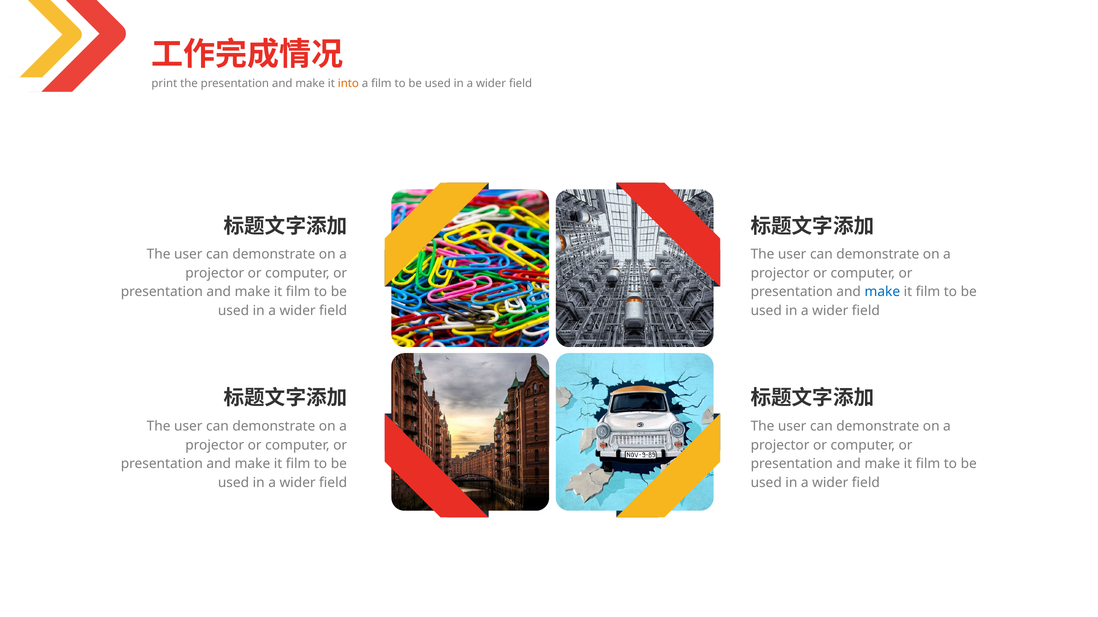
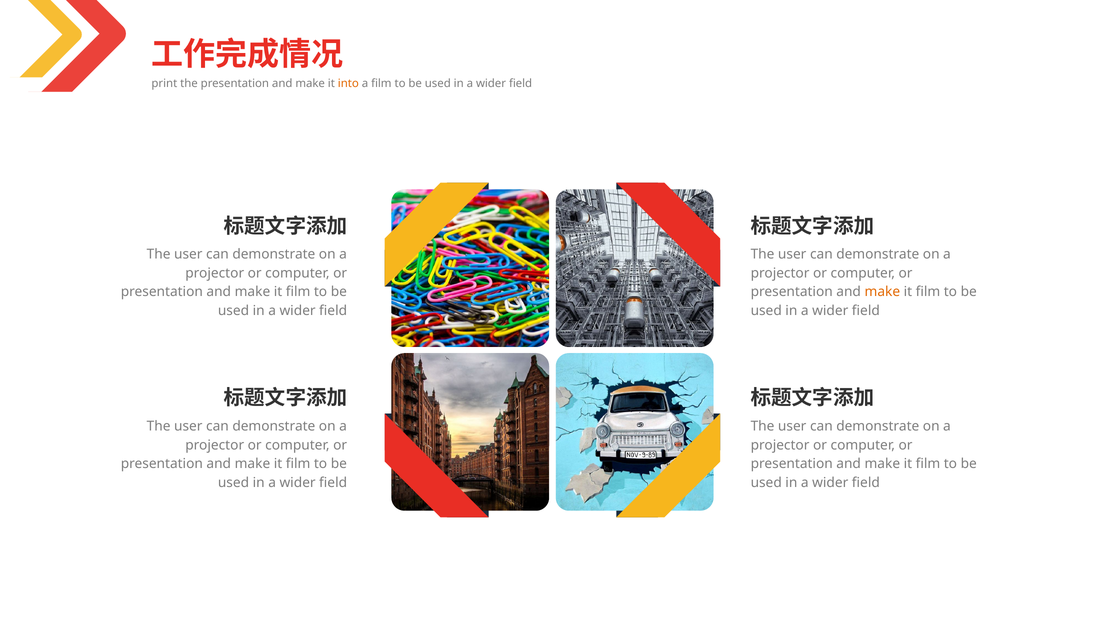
make colour: blue -> orange (882, 292)
